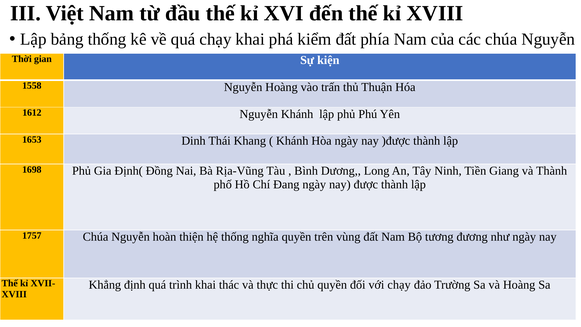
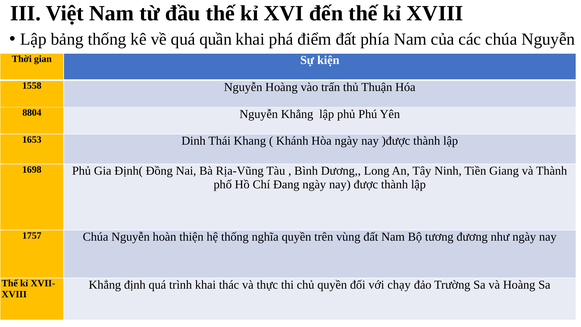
quá chạy: chạy -> quần (216, 39)
kiểm: kiểm -> điểm (315, 39)
1612: 1612 -> 8804 (32, 113)
Nguyễn Khánh: Khánh -> Khẳng (297, 114)
